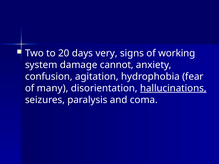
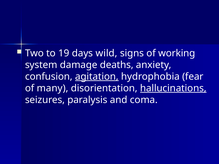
20: 20 -> 19 (64, 53)
very: very -> wild (106, 53)
cannot: cannot -> deaths (117, 65)
agitation underline: none -> present (97, 77)
